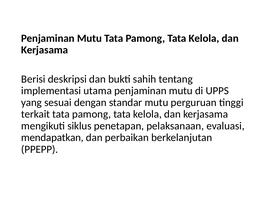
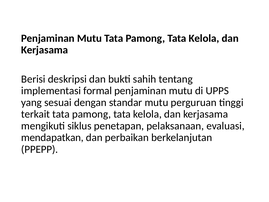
utama: utama -> formal (98, 91)
